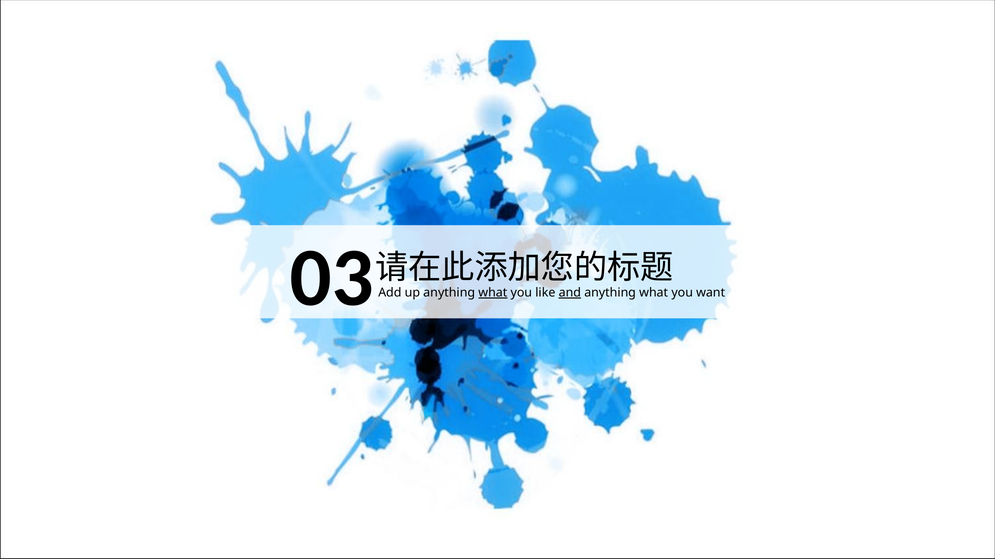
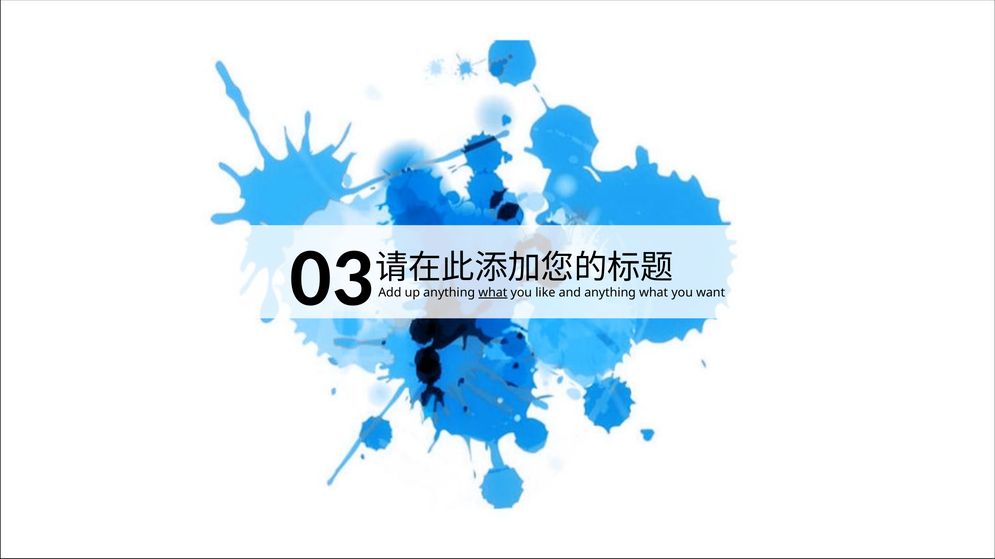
and underline: present -> none (570, 293)
